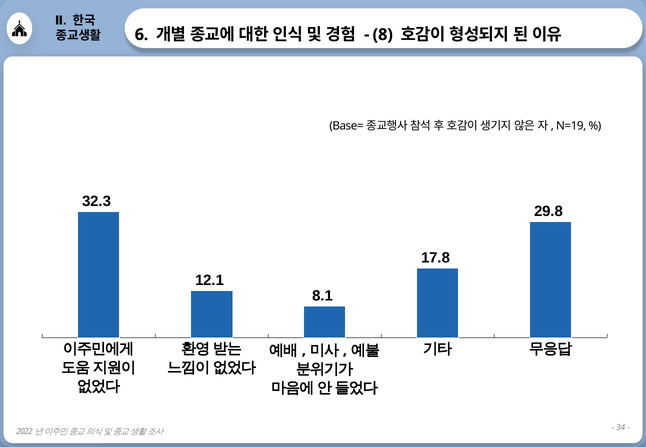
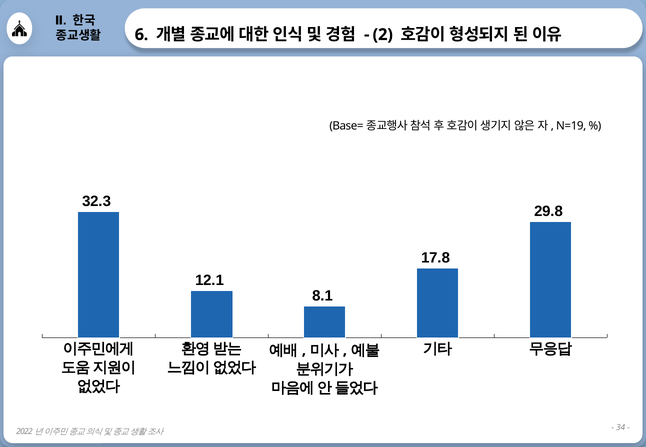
8: 8 -> 2 (383, 35)
